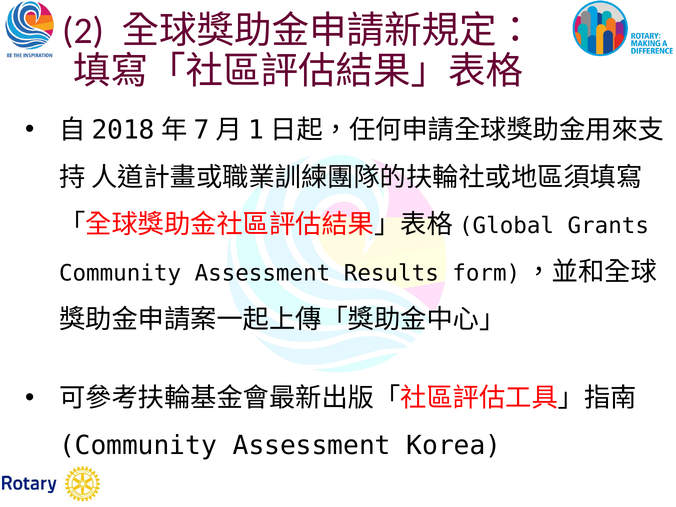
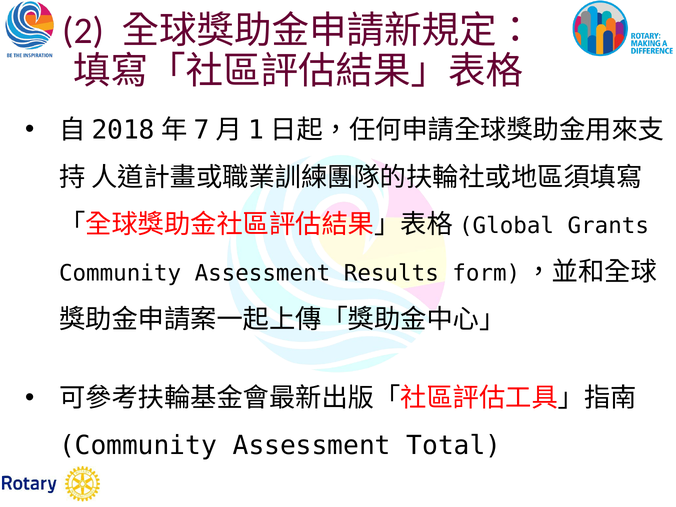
Korea: Korea -> Total (454, 446)
